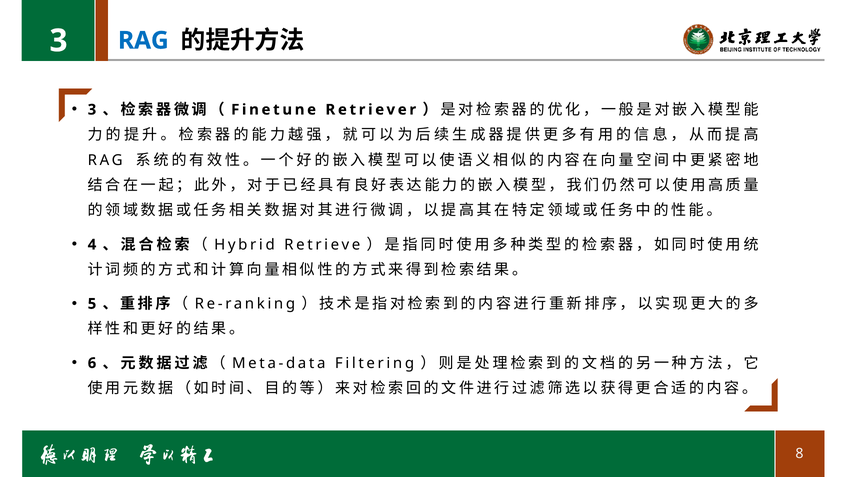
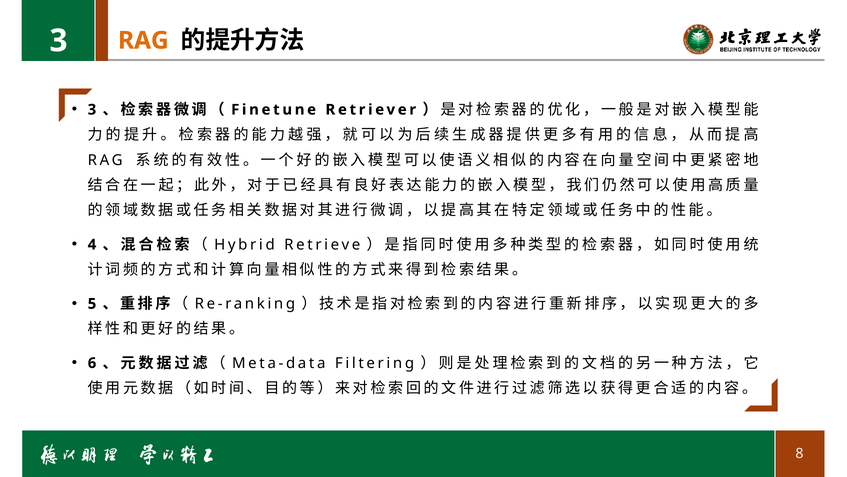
RAG colour: blue -> orange (143, 40)
